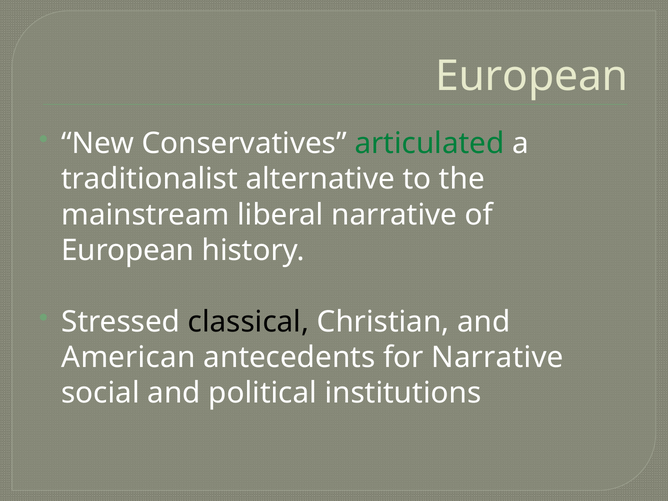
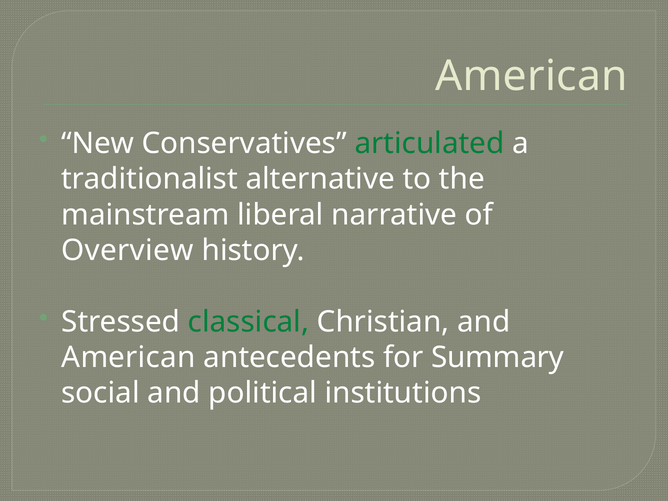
European: European -> American (531, 76)
European: European -> Overview (127, 250)
classical colour: black -> green (248, 322)
for Narrative: Narrative -> Summary (498, 357)
